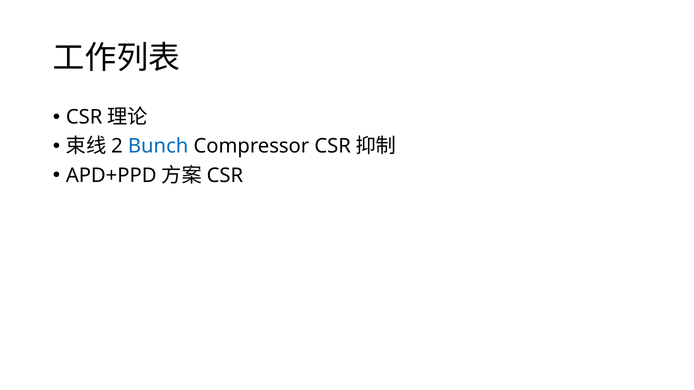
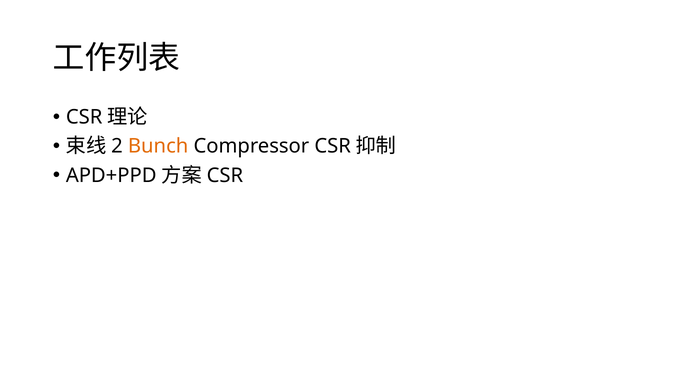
Bunch colour: blue -> orange (158, 146)
